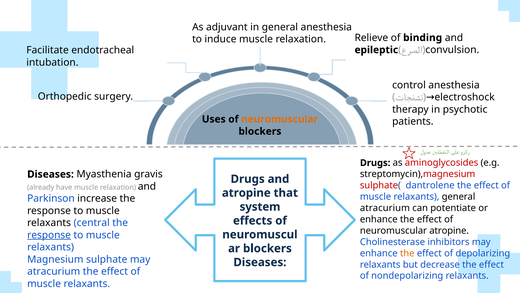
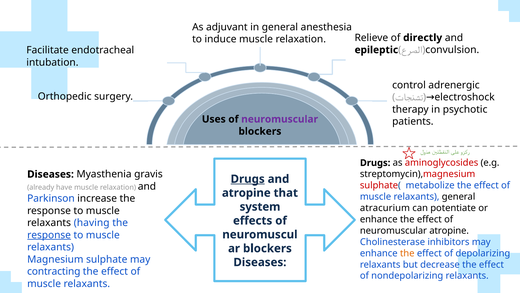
binding: binding -> directly (423, 38)
control anesthesia: anesthesia -> adrenergic (454, 85)
neuromuscular colour: orange -> purple (280, 119)
Drugs underline: none -> present (248, 179)
dantrolene: dantrolene -> metabolize (430, 185)
central: central -> having (92, 223)
atracurium: atracurium -> contracting (54, 271)
